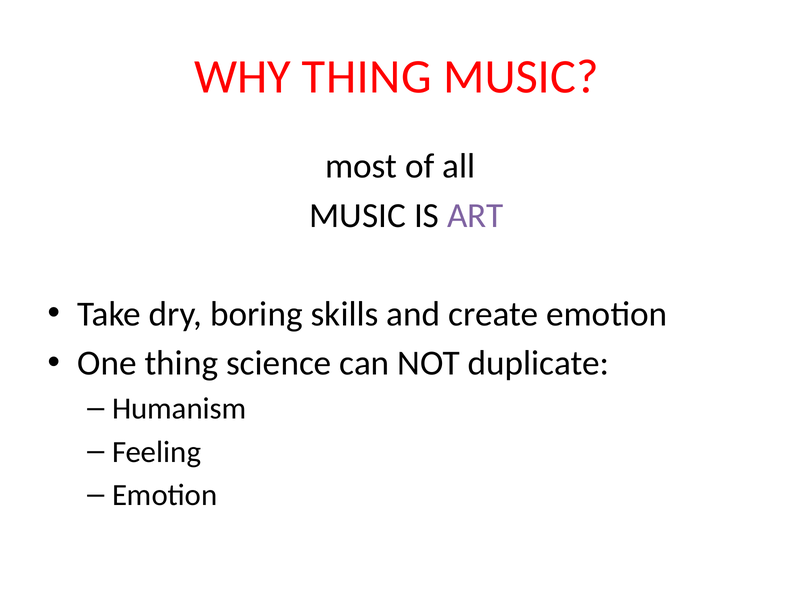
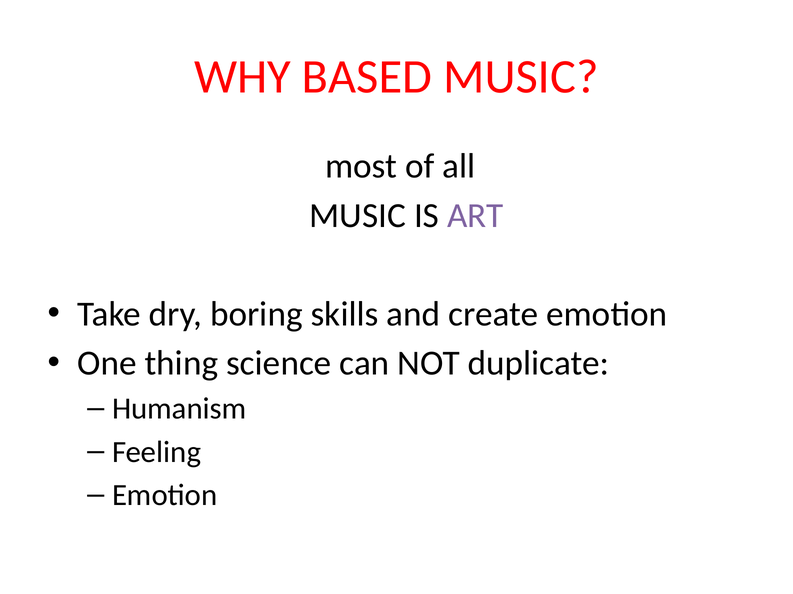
WHY THING: THING -> BASED (367, 77)
